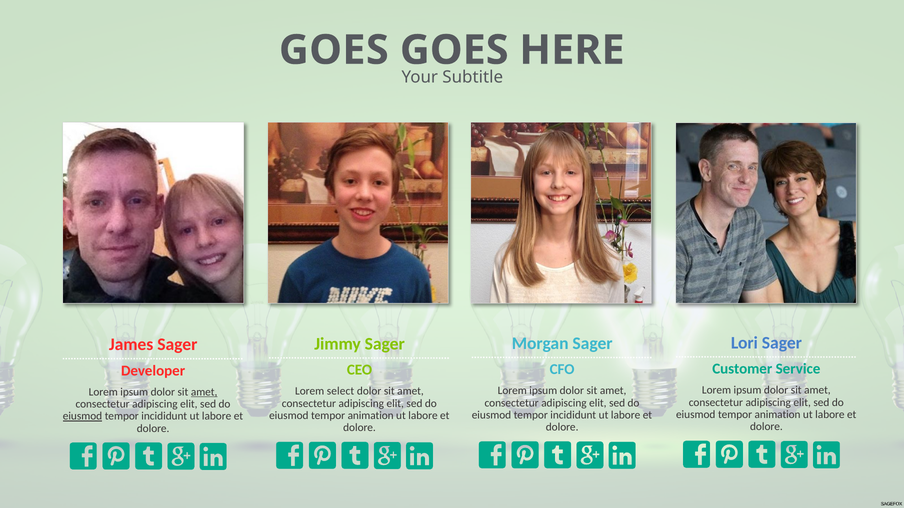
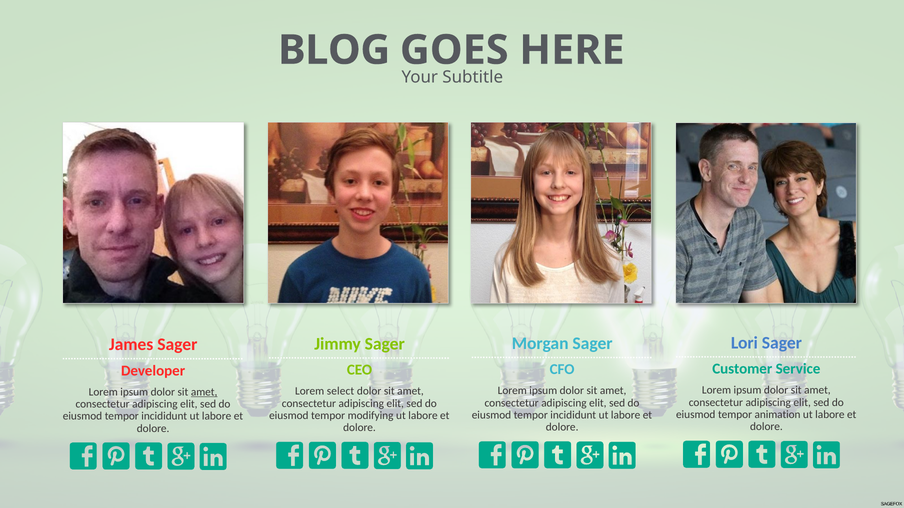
GOES: GOES -> BLOG (334, 50)
animation: animation -> modifying (371, 416)
eiusmod underline: present -> none (82, 417)
